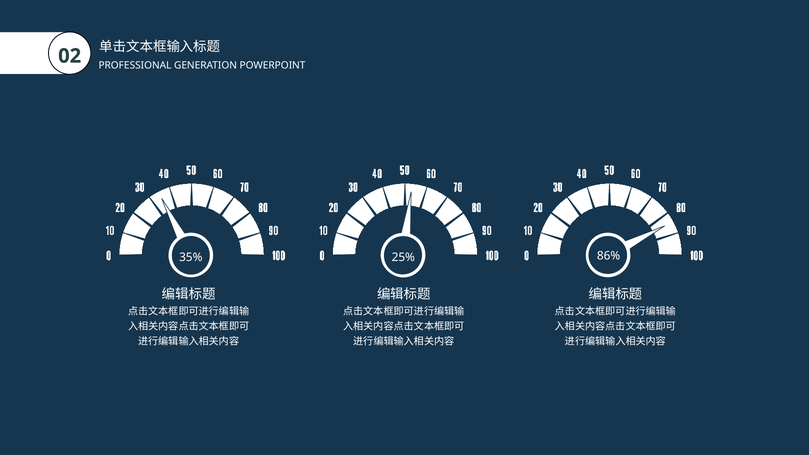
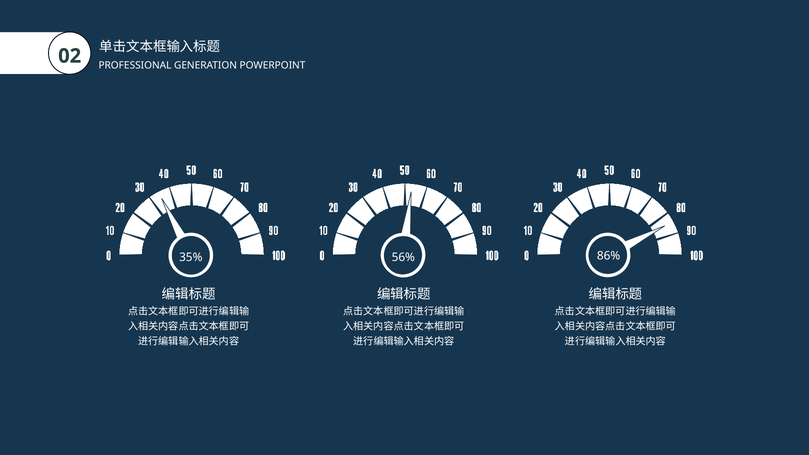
25%: 25% -> 56% (403, 258)
